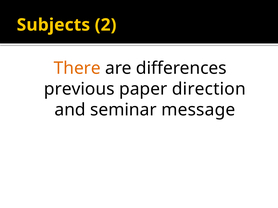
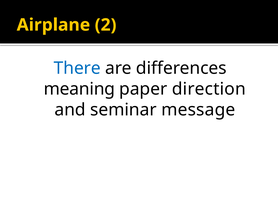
Subjects: Subjects -> Airplane (53, 25)
There colour: orange -> blue (77, 68)
previous: previous -> meaning (79, 89)
